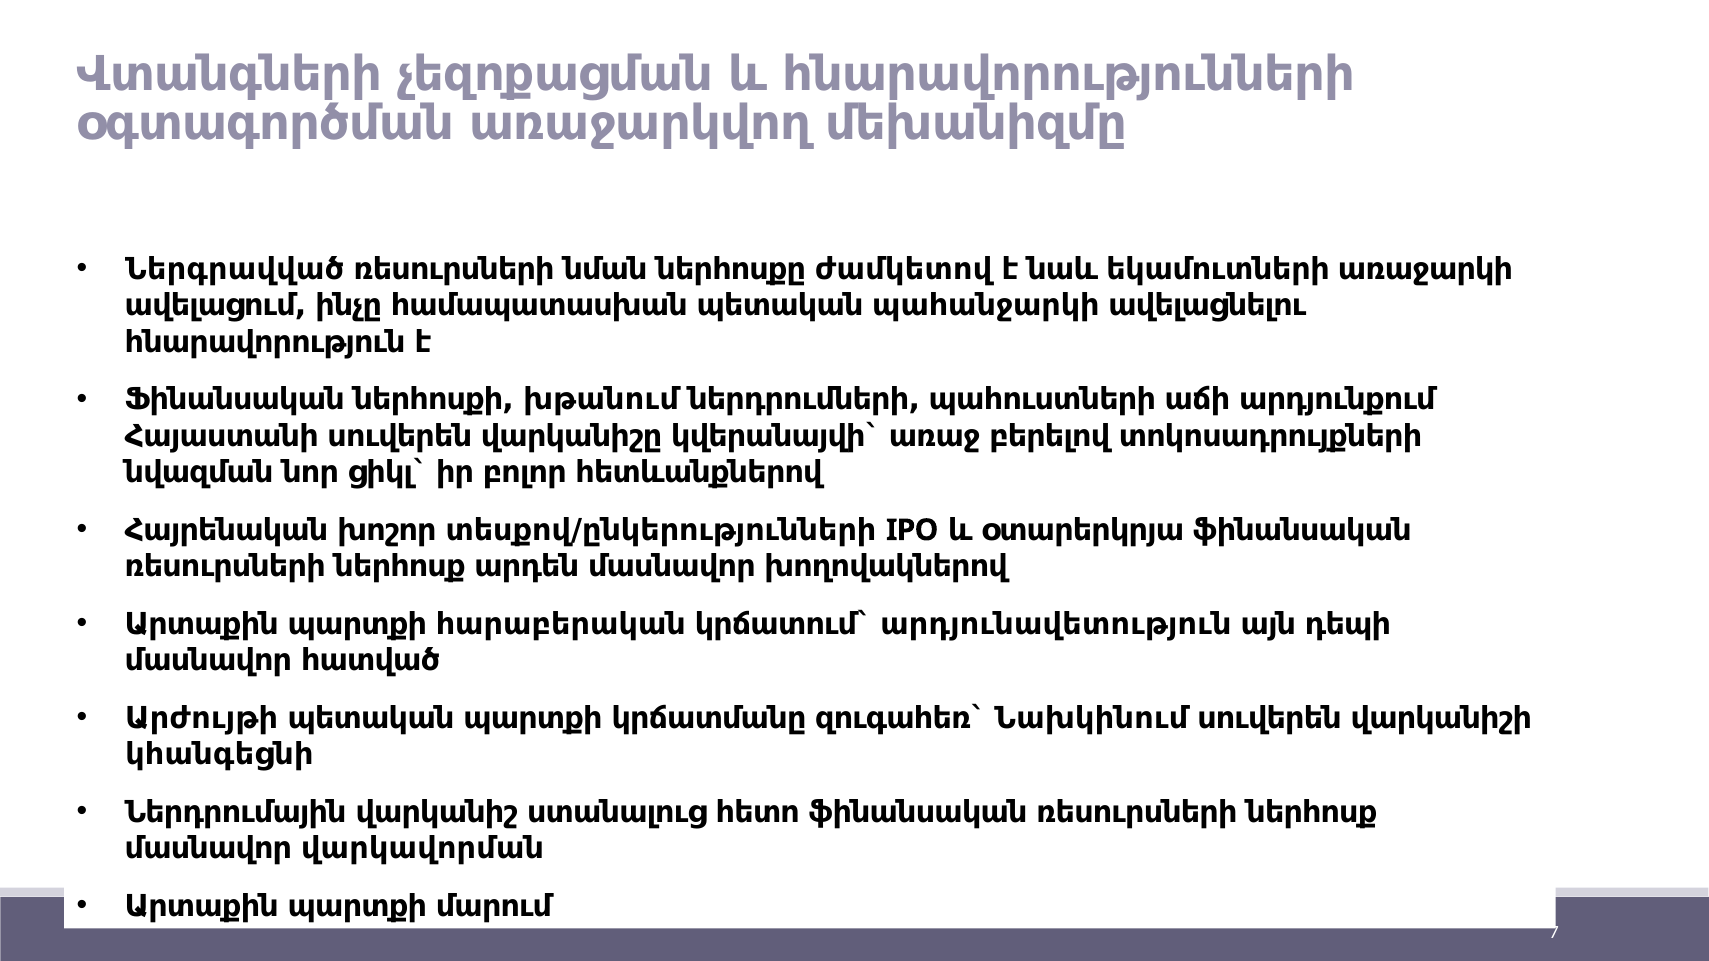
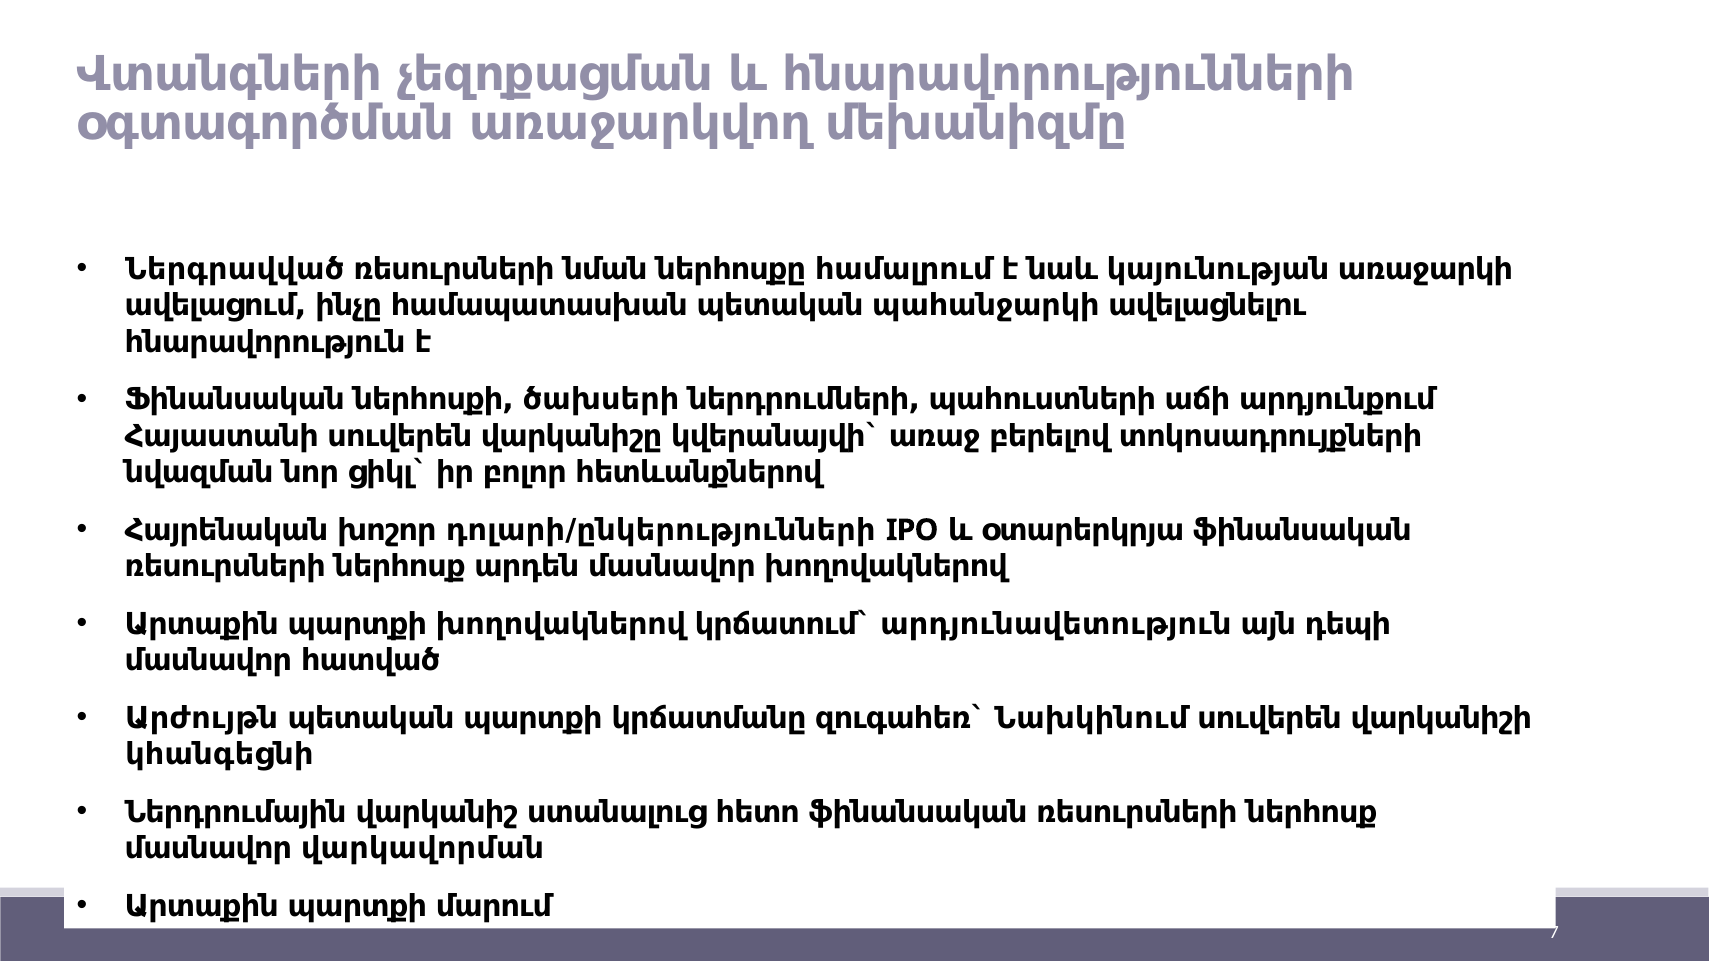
ժամկետով: ժամկետով -> համալրում (904, 270)
եկամուտների: եկամուտների -> կայունության (1218, 270)
խթանում: խթանում -> ծախսերի (601, 400)
տեսքով/ընկերությունների: տեսքով/ընկերությունների -> դոլարի/ընկերությունների (661, 530)
պարտքի հարաբերական: հարաբերական -> խողովակներով (561, 624)
Արժույթի: Արժույթի -> Արժույթն (202, 718)
